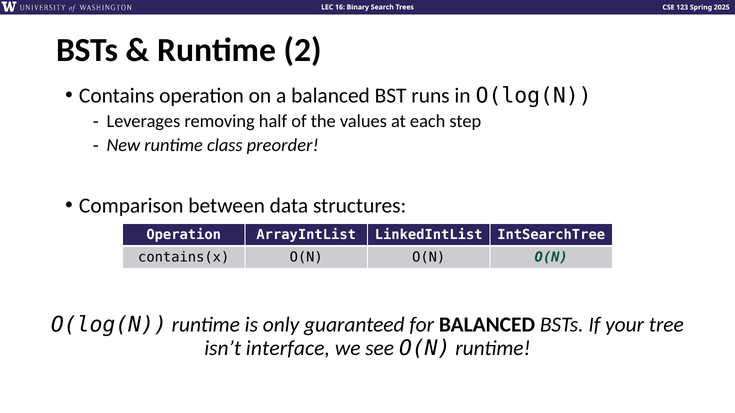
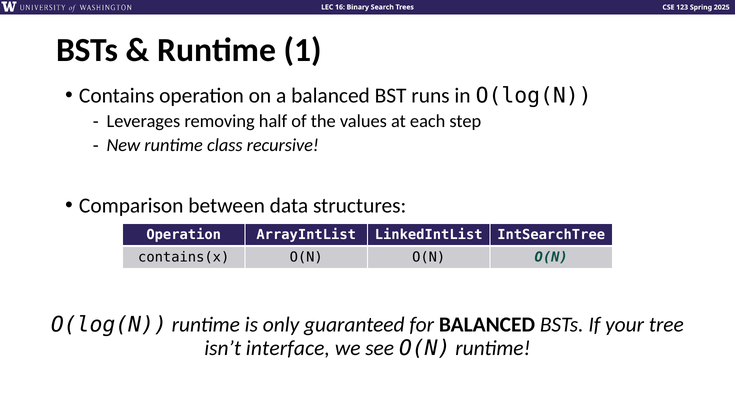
2: 2 -> 1 (303, 50)
preorder: preorder -> recursive (283, 145)
